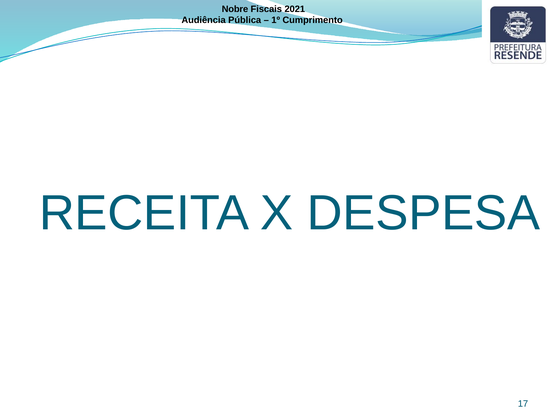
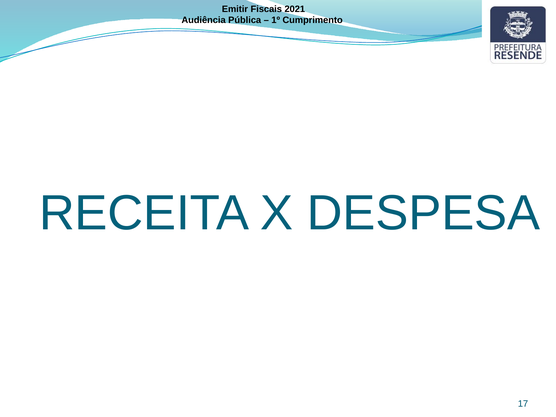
Nobre: Nobre -> Emitir (235, 9)
